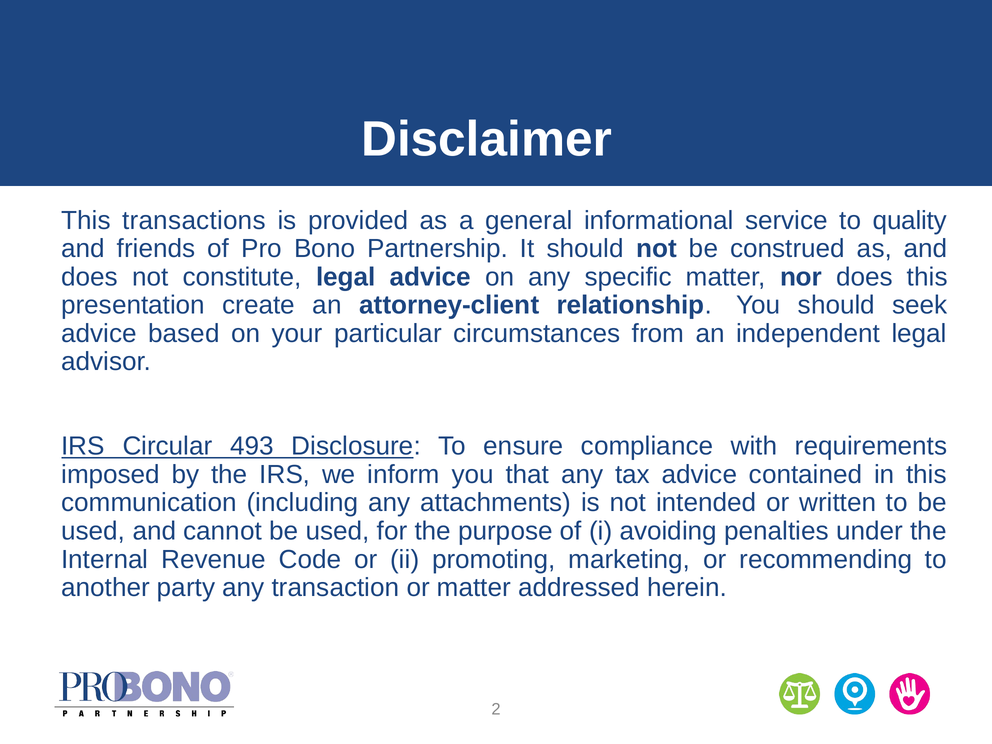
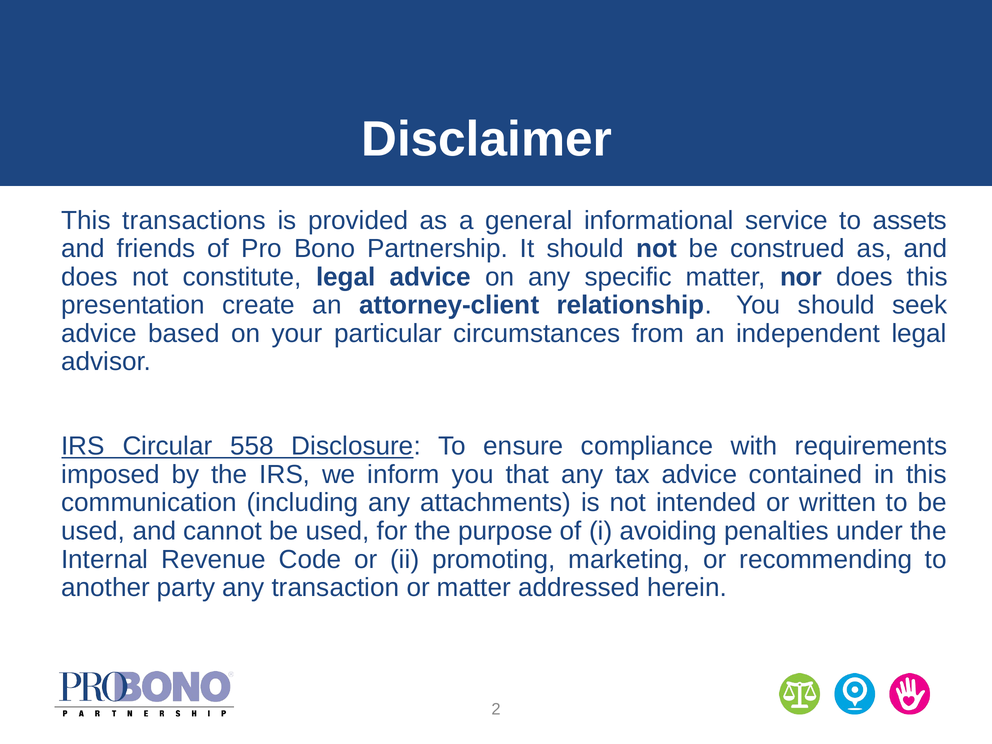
quality: quality -> assets (910, 220)
493: 493 -> 558 (252, 446)
